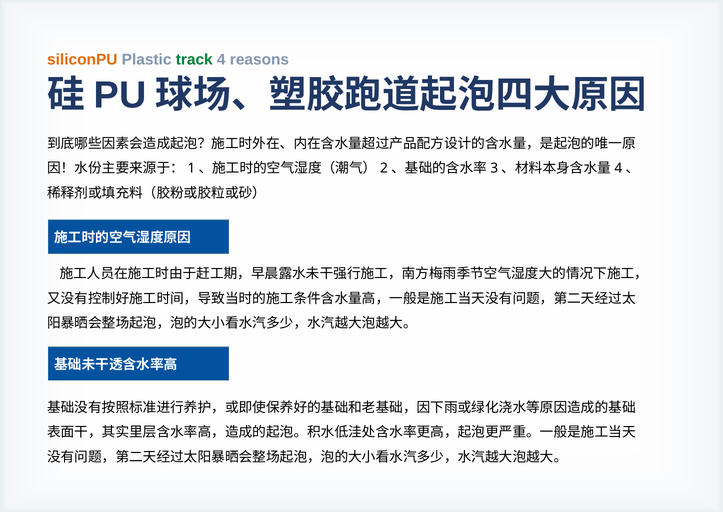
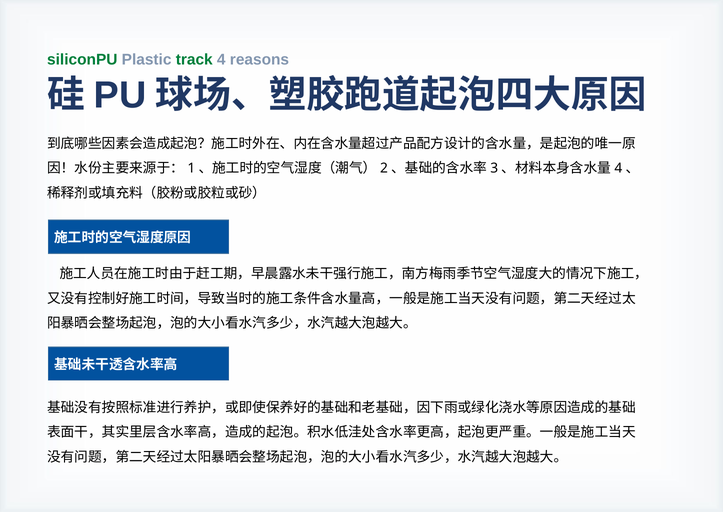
siliconPU colour: orange -> green (82, 59)
